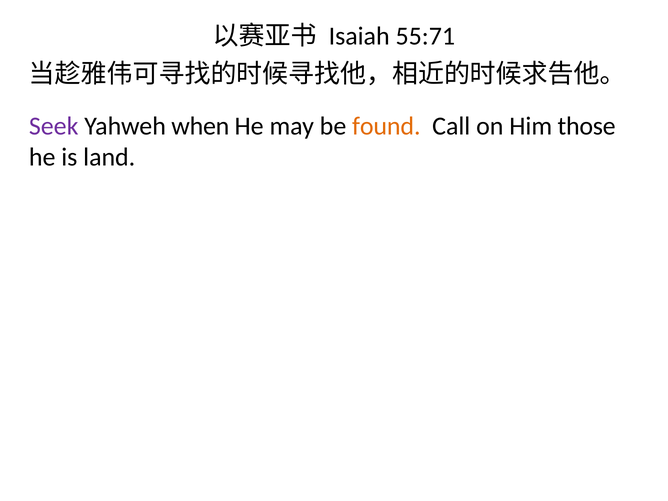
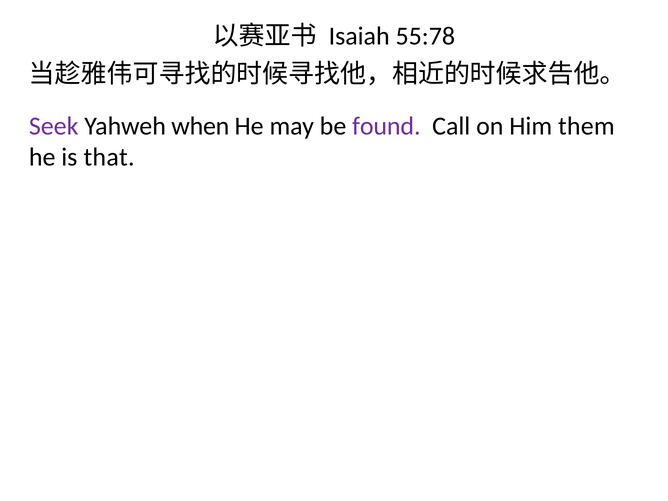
55:71: 55:71 -> 55:78 (425, 36)
found colour: orange -> purple (386, 126)
those: those -> them (586, 126)
land: land -> that (109, 157)
